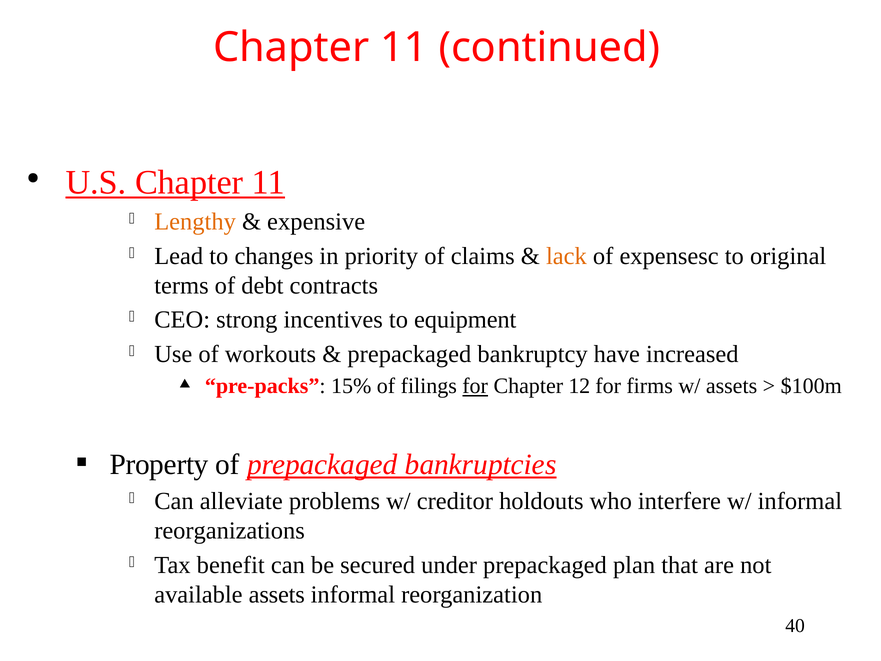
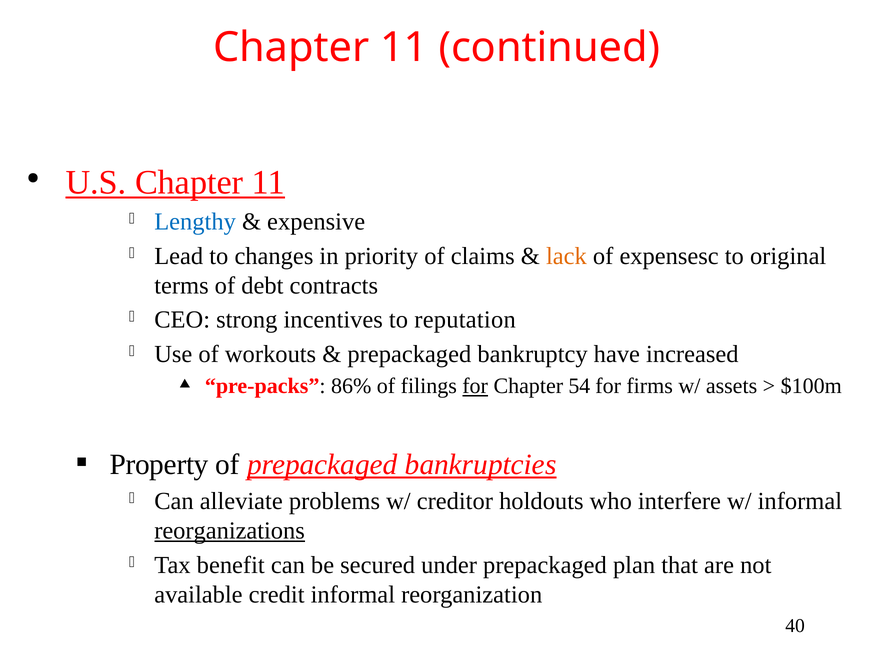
Lengthy colour: orange -> blue (195, 222)
equipment: equipment -> reputation (465, 320)
15%: 15% -> 86% (351, 386)
12: 12 -> 54 (579, 386)
reorganizations underline: none -> present (230, 531)
available assets: assets -> credit (277, 594)
